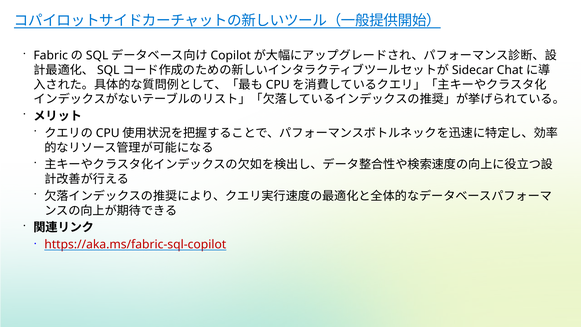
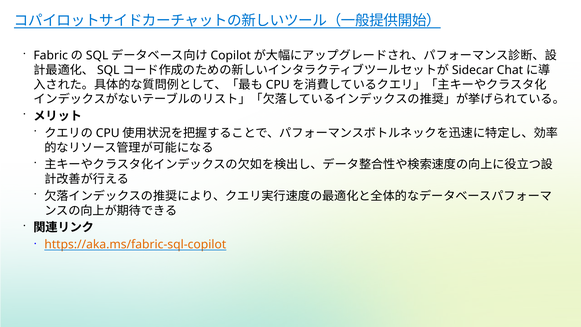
https://aka.ms/fabric-sql-copilot colour: red -> orange (135, 244)
